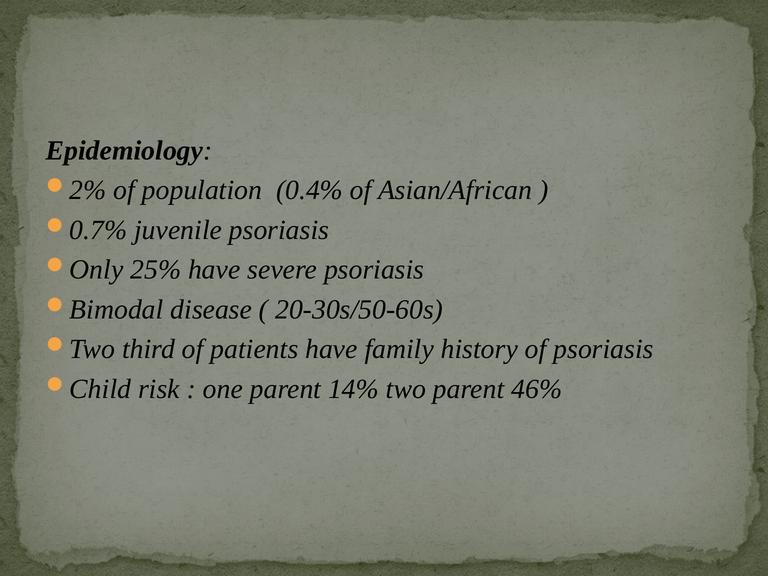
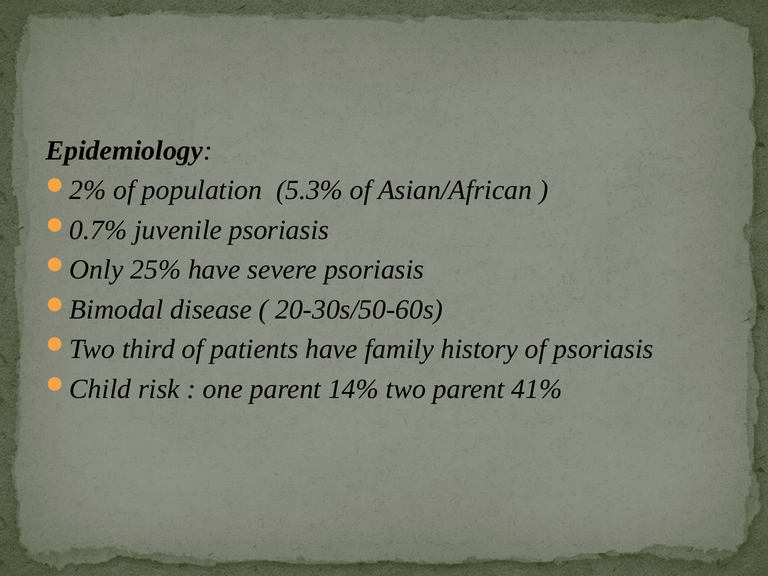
0.4%: 0.4% -> 5.3% (310, 190)
46%: 46% -> 41% (537, 389)
